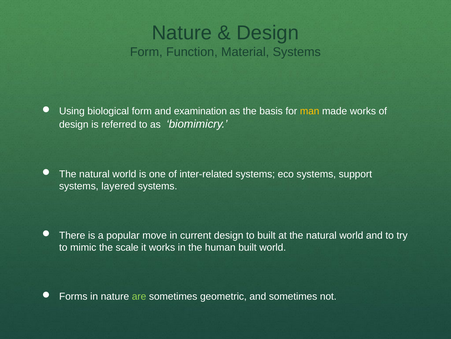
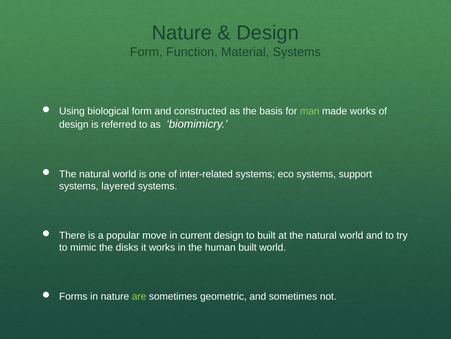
examination: examination -> constructed (200, 111)
man colour: yellow -> light green (310, 111)
scale: scale -> disks (127, 247)
